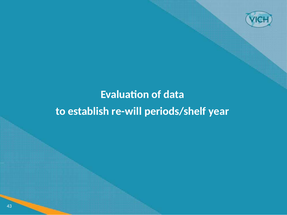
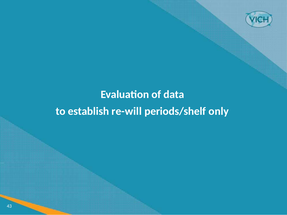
year: year -> only (219, 111)
